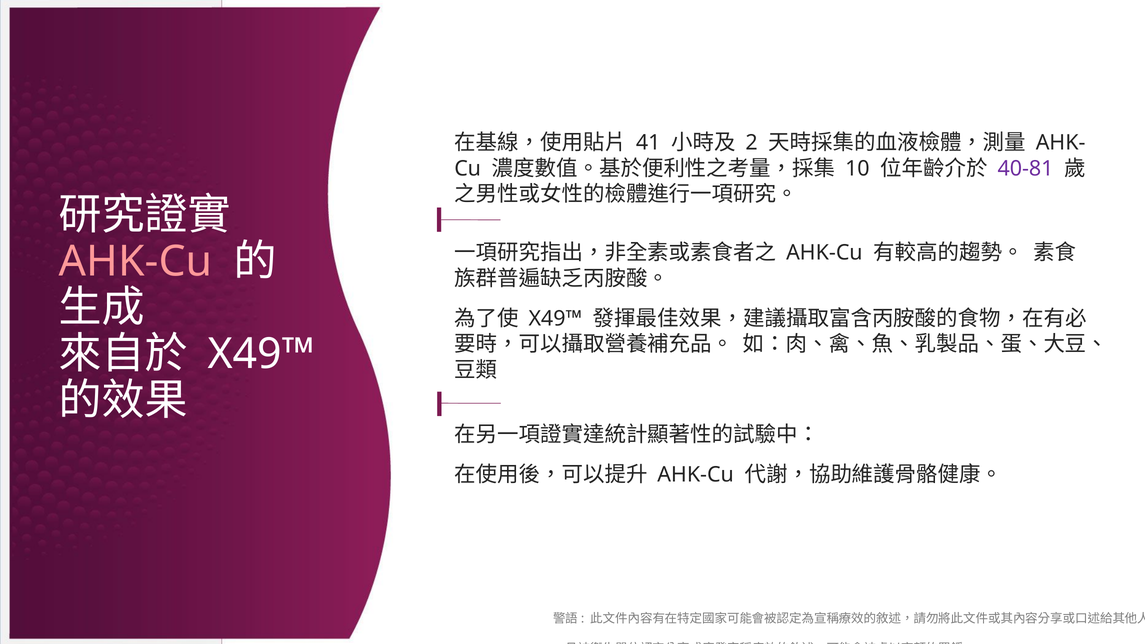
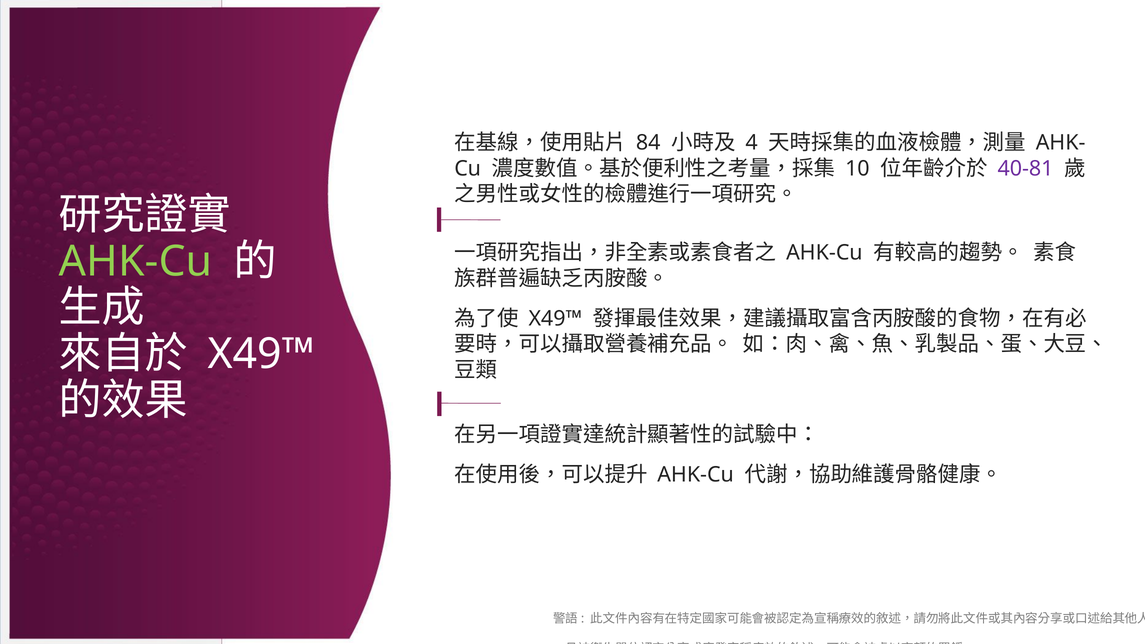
41: 41 -> 84 (648, 143)
2: 2 -> 4 (752, 143)
AHK-Cu colour: pink -> light green (136, 261)
